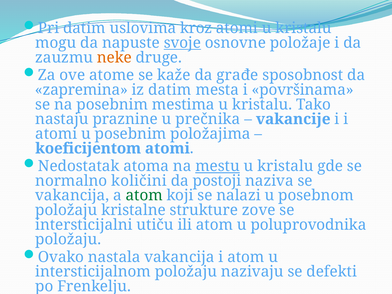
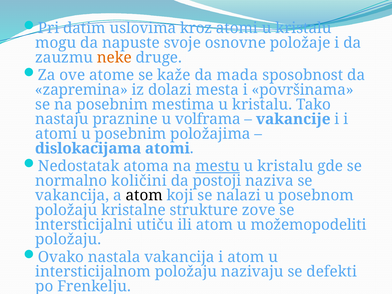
svoje underline: present -> none (182, 43)
građe: građe -> mada (237, 75)
iz datim: datim -> dolazi (170, 90)
prečnika: prečnika -> volframa (208, 119)
koeficijentom: koeficijentom -> dislokacijama (88, 148)
atom colour: green -> black (144, 195)
poluprovodnika: poluprovodnika -> možemopodeliti (308, 225)
